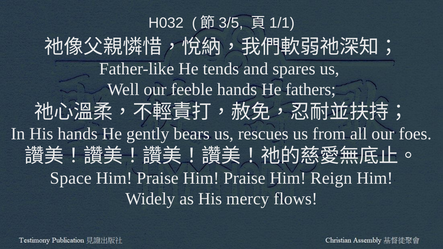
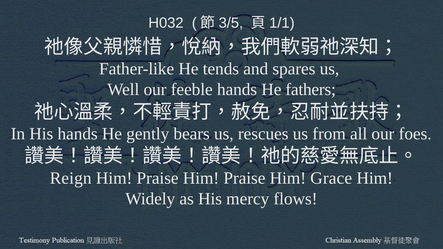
Space: Space -> Reign (71, 178)
Reign: Reign -> Grace (331, 178)
